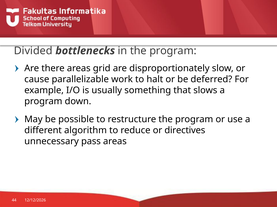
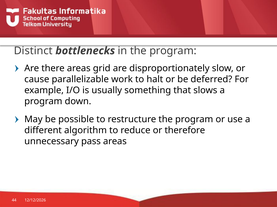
Divided: Divided -> Distinct (33, 51)
directives: directives -> therefore (185, 131)
